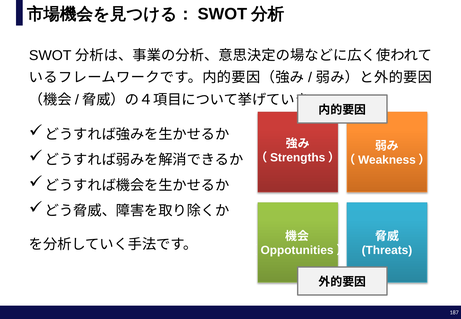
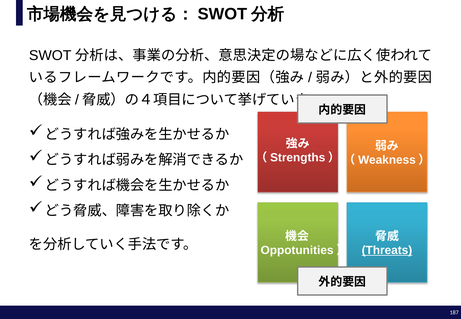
Threats underline: none -> present (387, 250)
